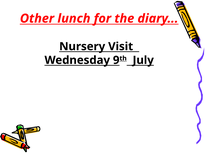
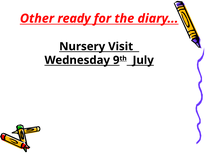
lunch: lunch -> ready (74, 19)
